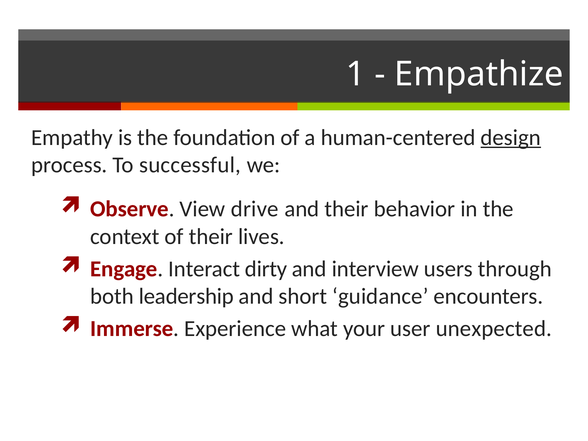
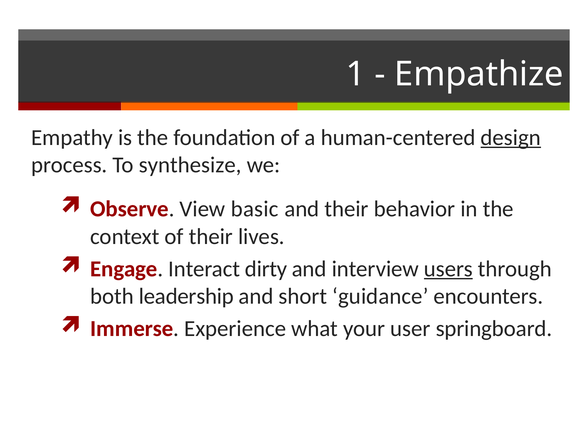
successful: successful -> synthesize (190, 165)
drive: drive -> basic (255, 209)
users underline: none -> present (448, 269)
unexpected: unexpected -> springboard (494, 329)
